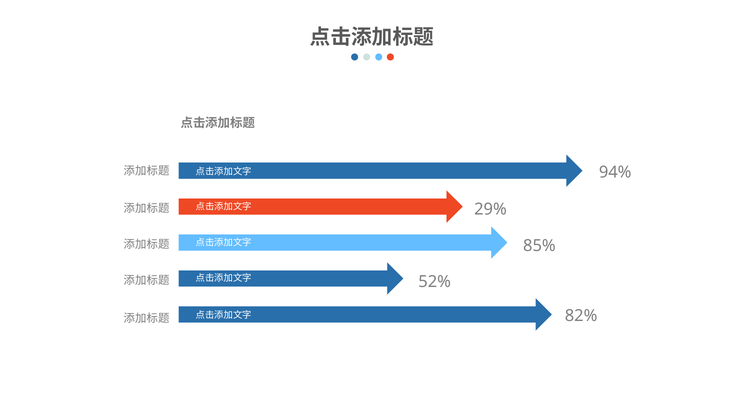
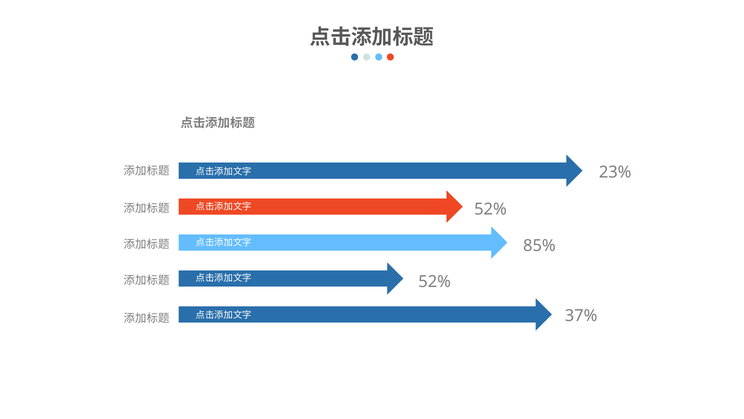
94%: 94% -> 23% (615, 172)
29%: 29% -> 52% (490, 209)
82%: 82% -> 37% (581, 316)
